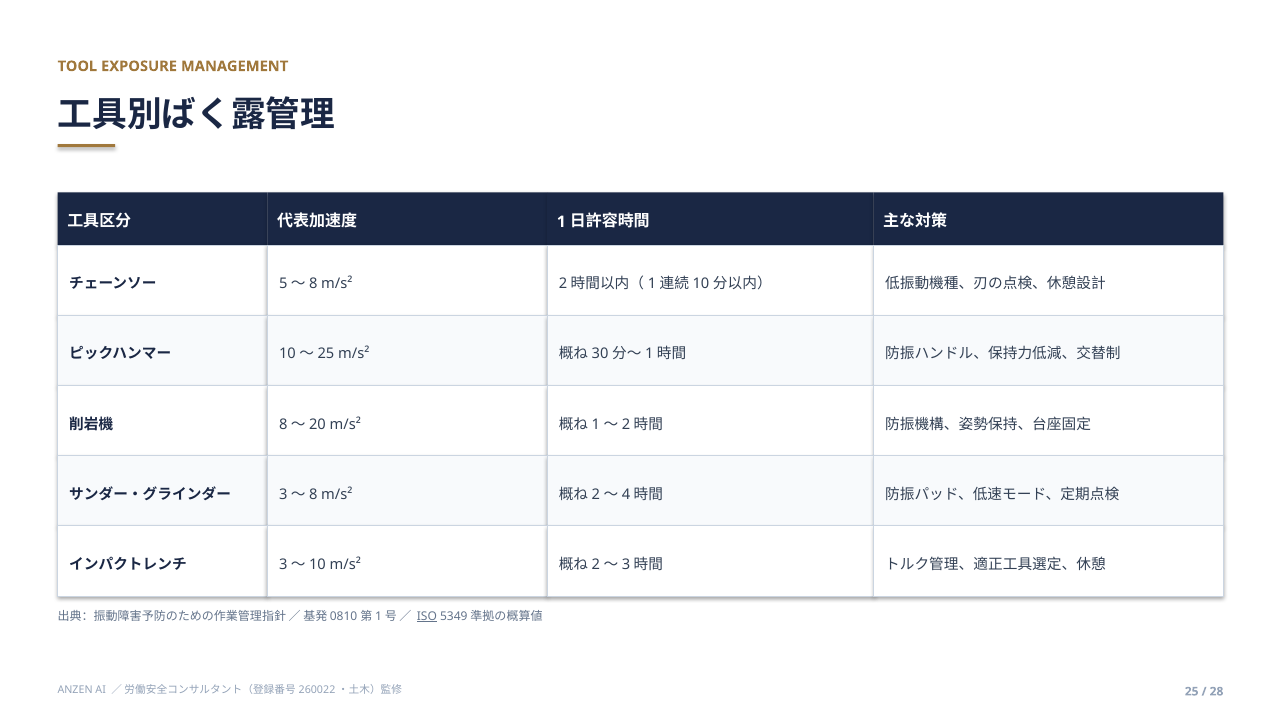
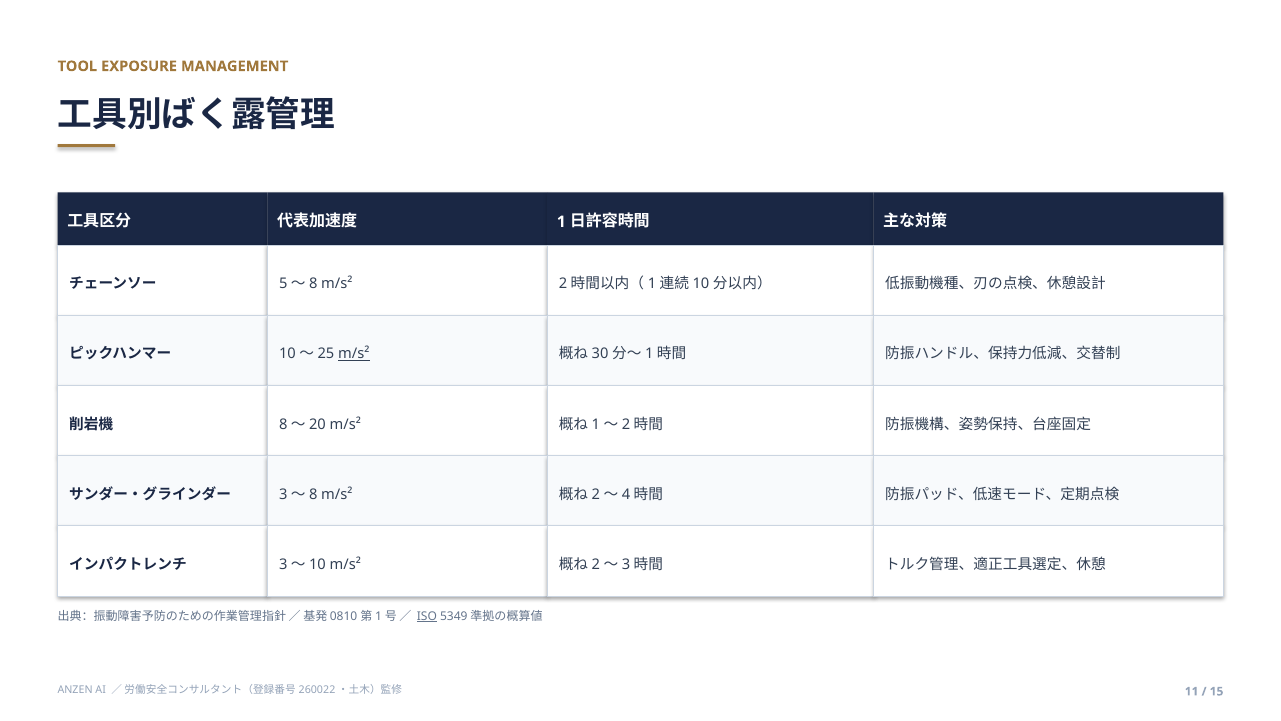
m/s² underline: none -> present (354, 354)
25: 25 -> 11 (1192, 691)
28: 28 -> 15 (1216, 691)
